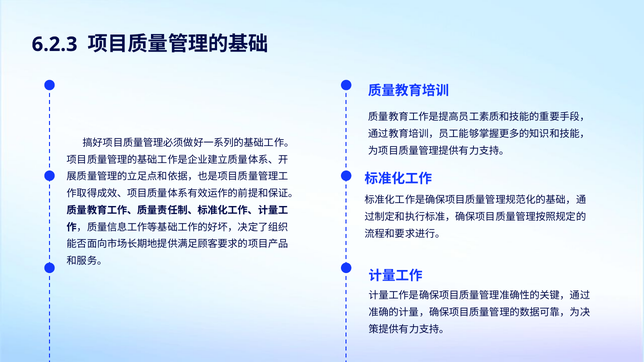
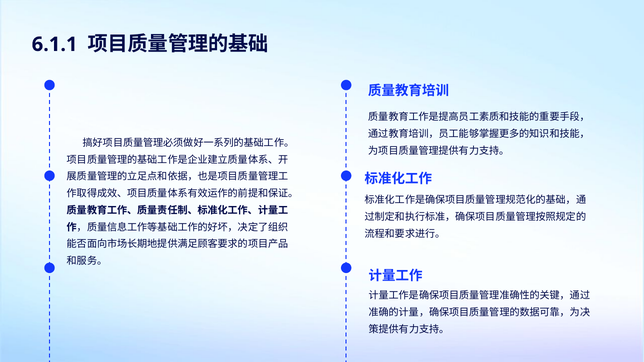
6.2.3: 6.2.3 -> 6.1.1 (55, 44)
